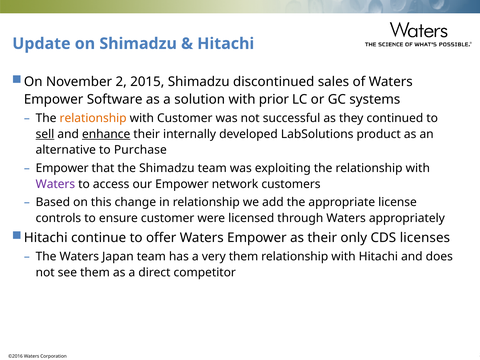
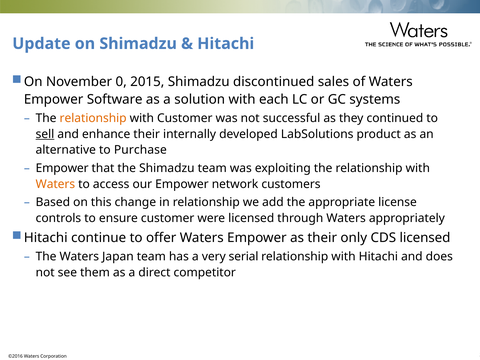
November 2: 2 -> 0 (121, 82)
prior: prior -> each (274, 99)
enhance underline: present -> none (106, 134)
Waters colour: purple -> orange (55, 184)
CDS licenses: licenses -> licensed (425, 238)
very them: them -> serial (244, 257)
